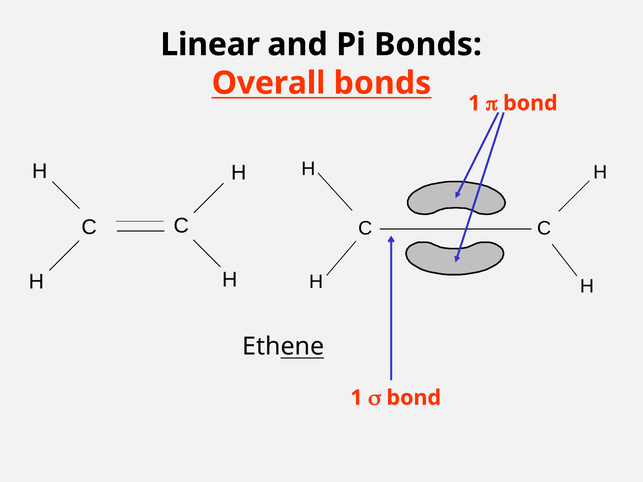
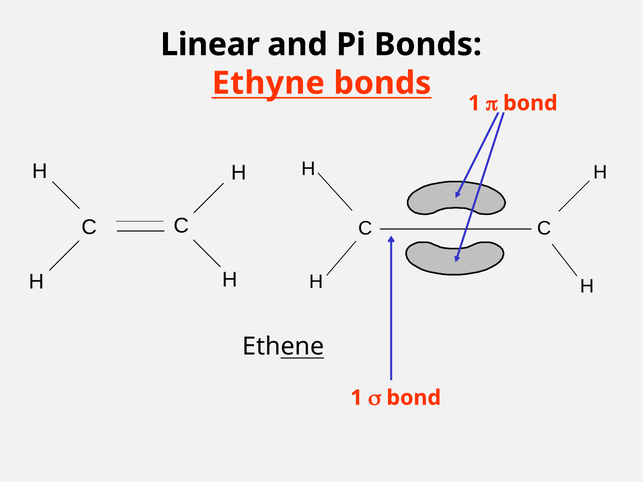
Overall: Overall -> Ethyne (268, 83)
